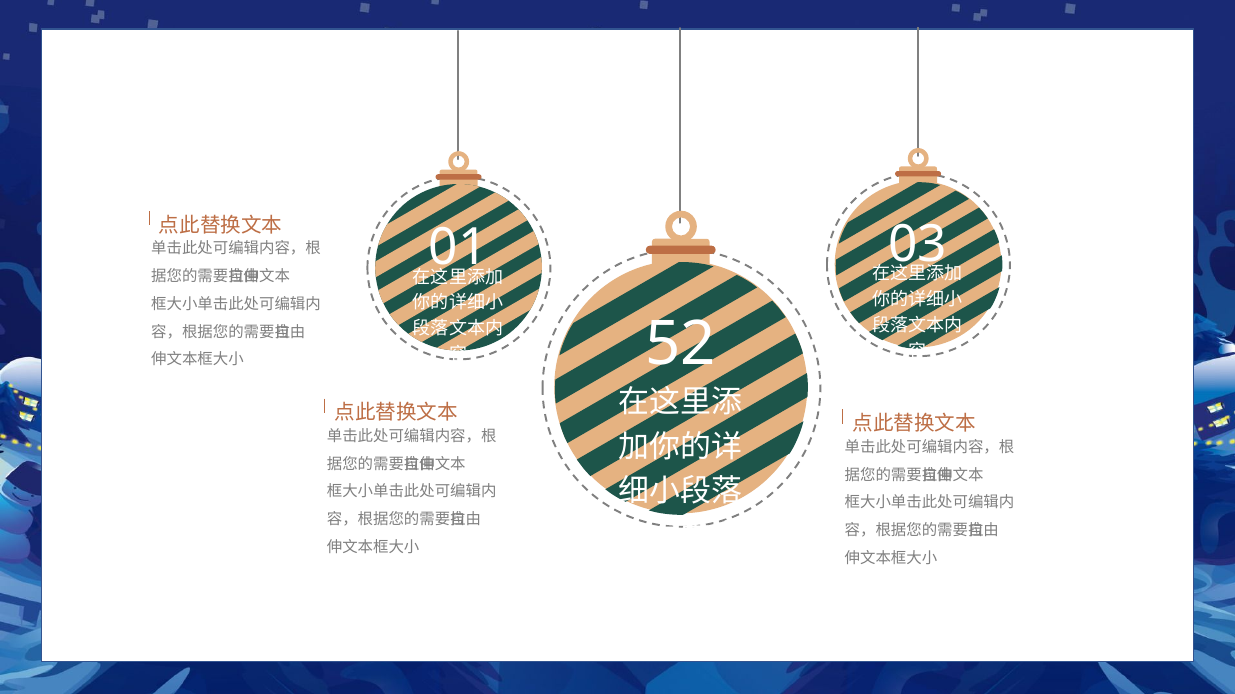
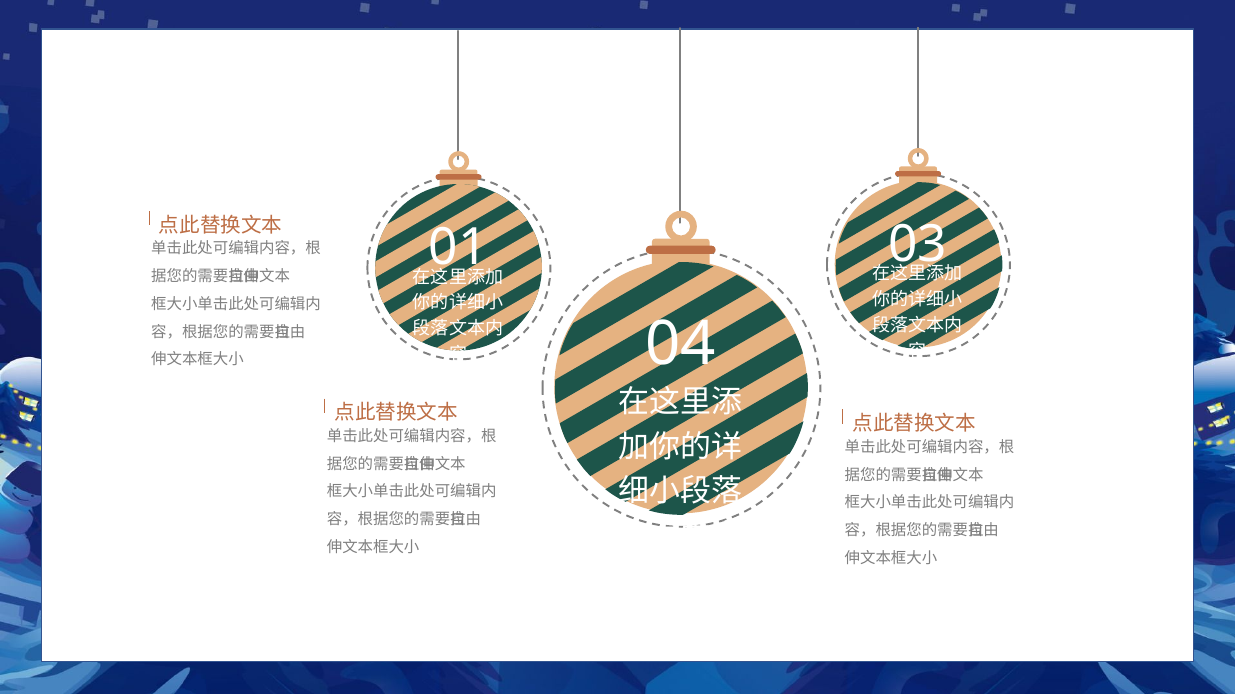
52: 52 -> 04 (680, 345)
